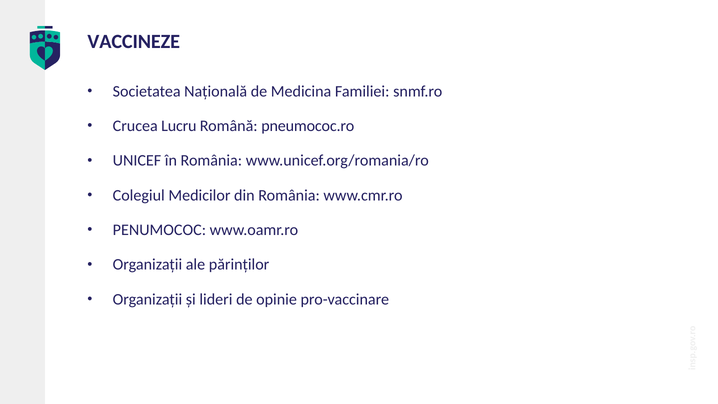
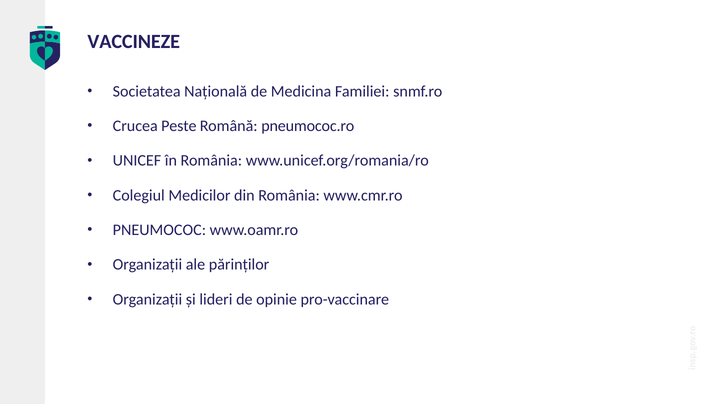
Lucru: Lucru -> Peste (179, 126)
PENUMOCOC: PENUMOCOC -> PNEUMOCOC (159, 230)
